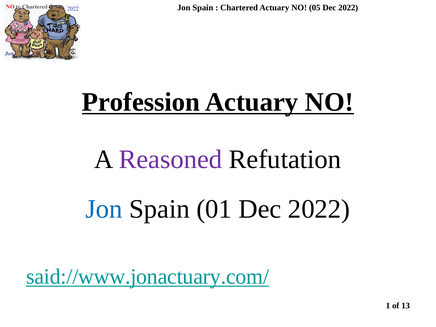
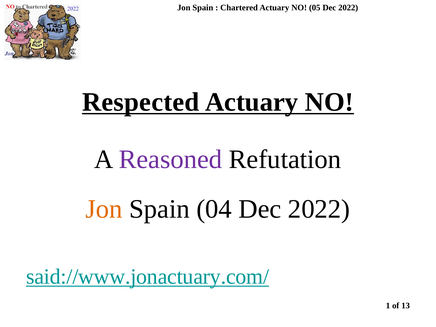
Profession: Profession -> Respected (141, 102)
Jon colour: blue -> orange (104, 209)
01: 01 -> 04 (214, 209)
